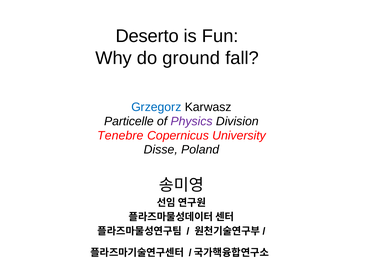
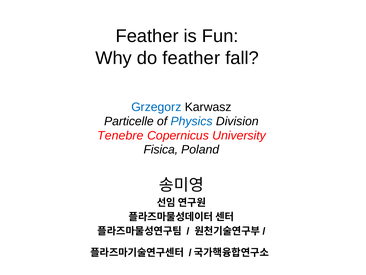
Deserto: Deserto -> Feather (147, 36)
do ground: ground -> feather (191, 58)
Physics colour: purple -> blue (192, 121)
Disse: Disse -> Fisica (161, 149)
